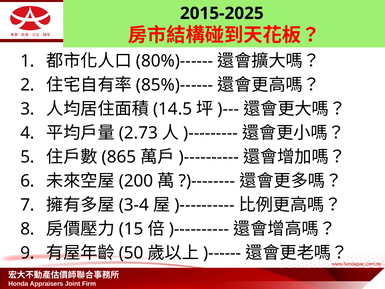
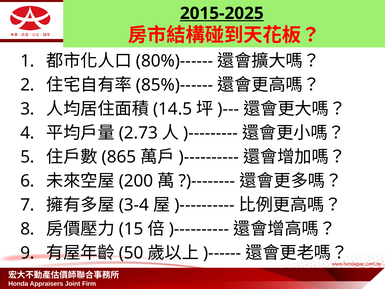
2015-2025 underline: none -> present (222, 13)
